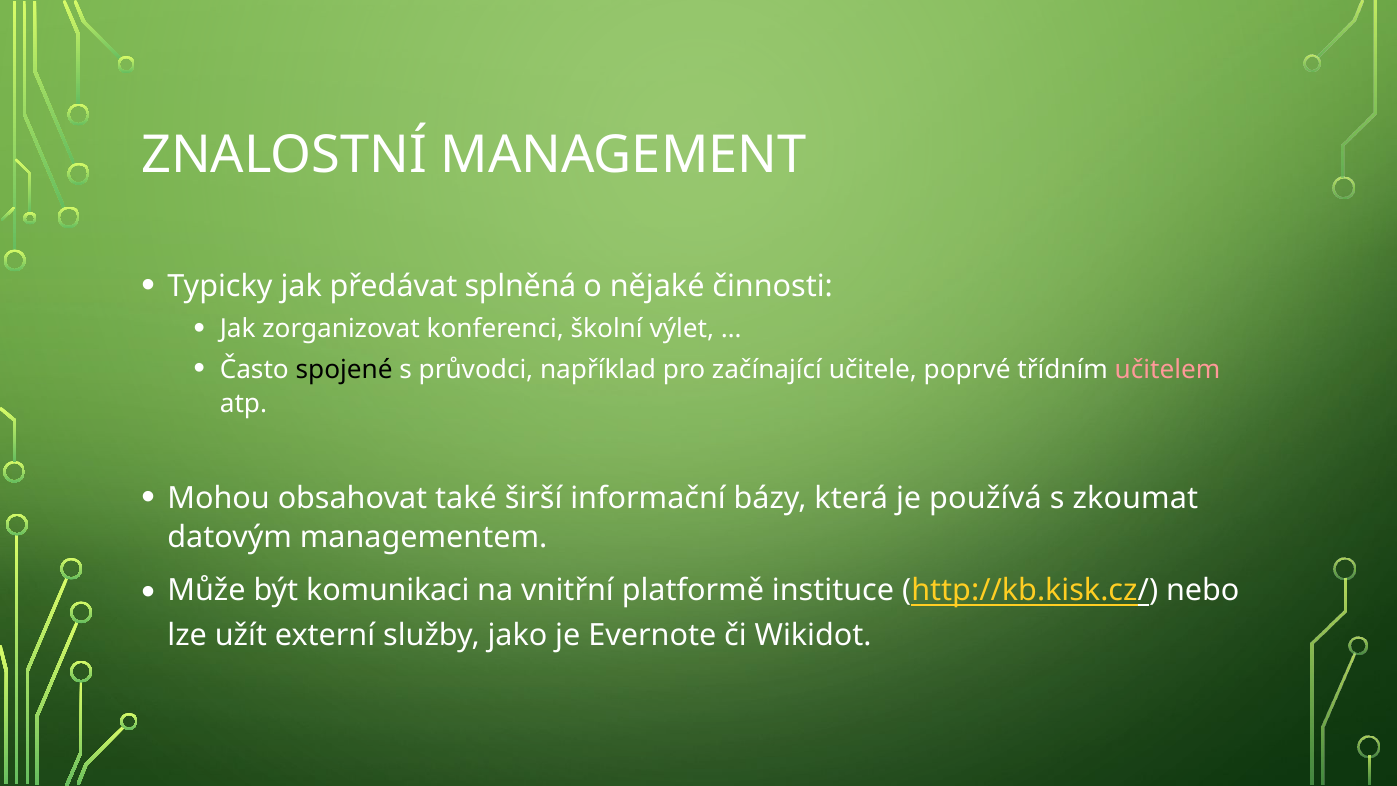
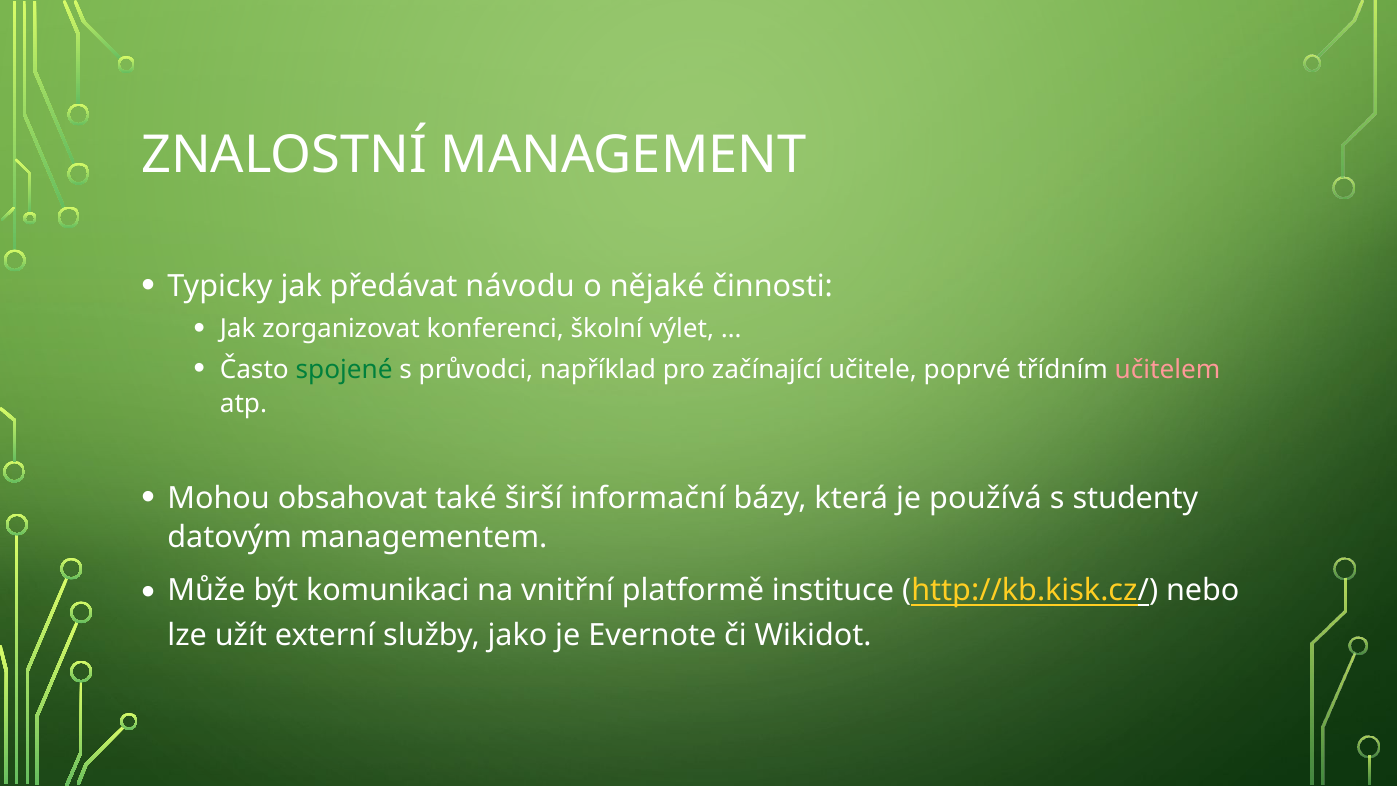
splněná: splněná -> návodu (520, 286)
spojené colour: black -> green (344, 370)
zkoumat: zkoumat -> studenty (1135, 498)
